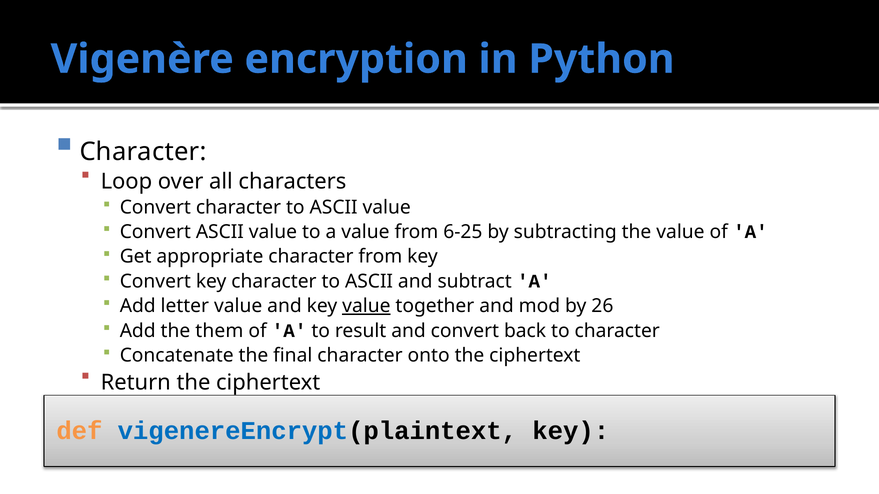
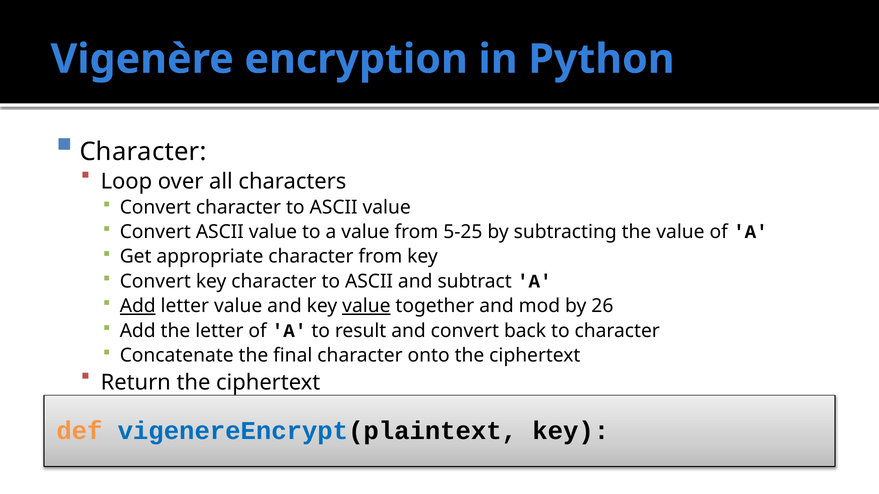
6-25: 6-25 -> 5-25 (463, 232)
Add underline: none -> present (138, 306)
the them: them -> letter (219, 331)
